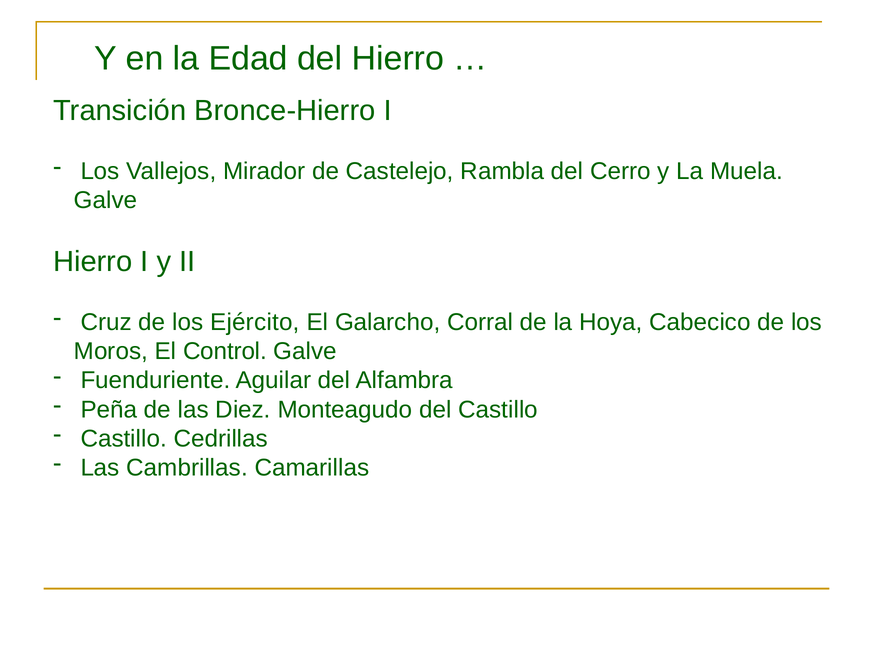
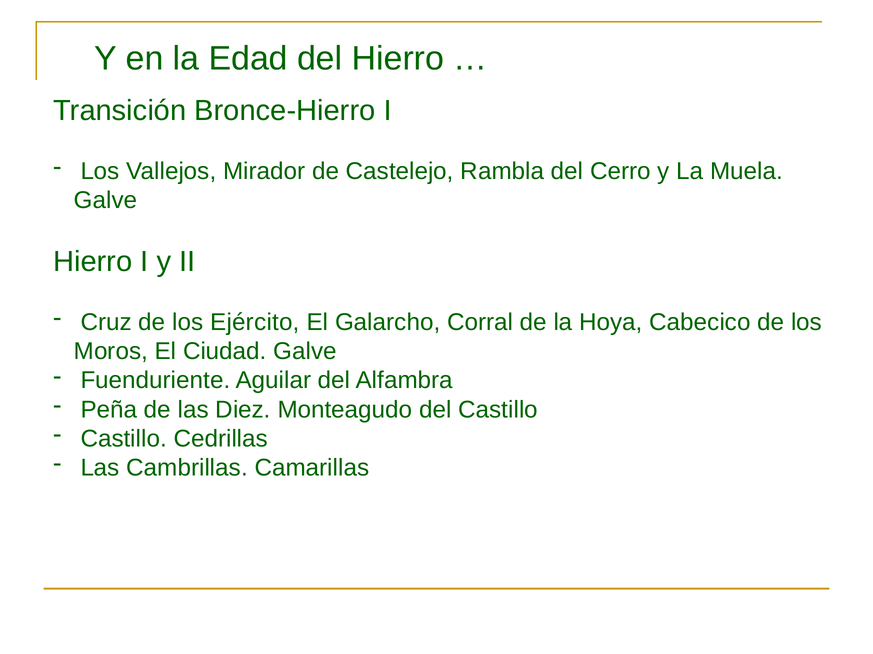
Control: Control -> Ciudad (225, 352)
